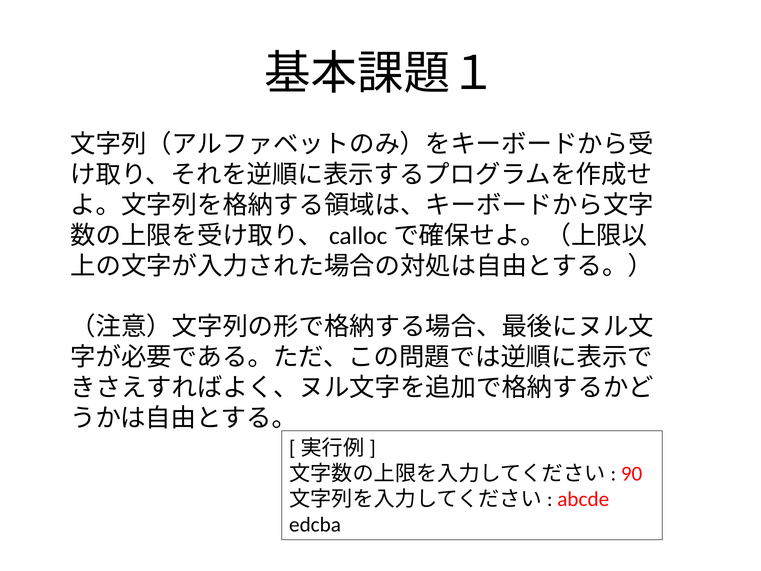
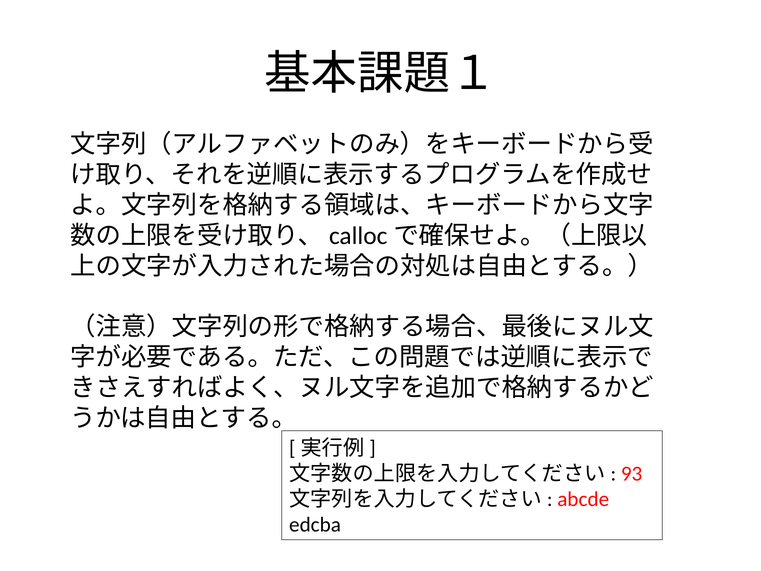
90: 90 -> 93 (632, 474)
